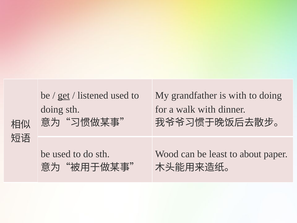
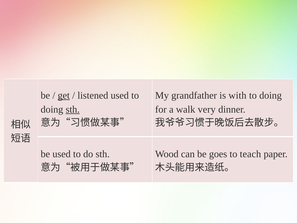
sth underline: none -> present (73, 109)
walk with: with -> very (207, 109)
least: least -> goes (218, 154)
about: about -> teach (250, 154)
